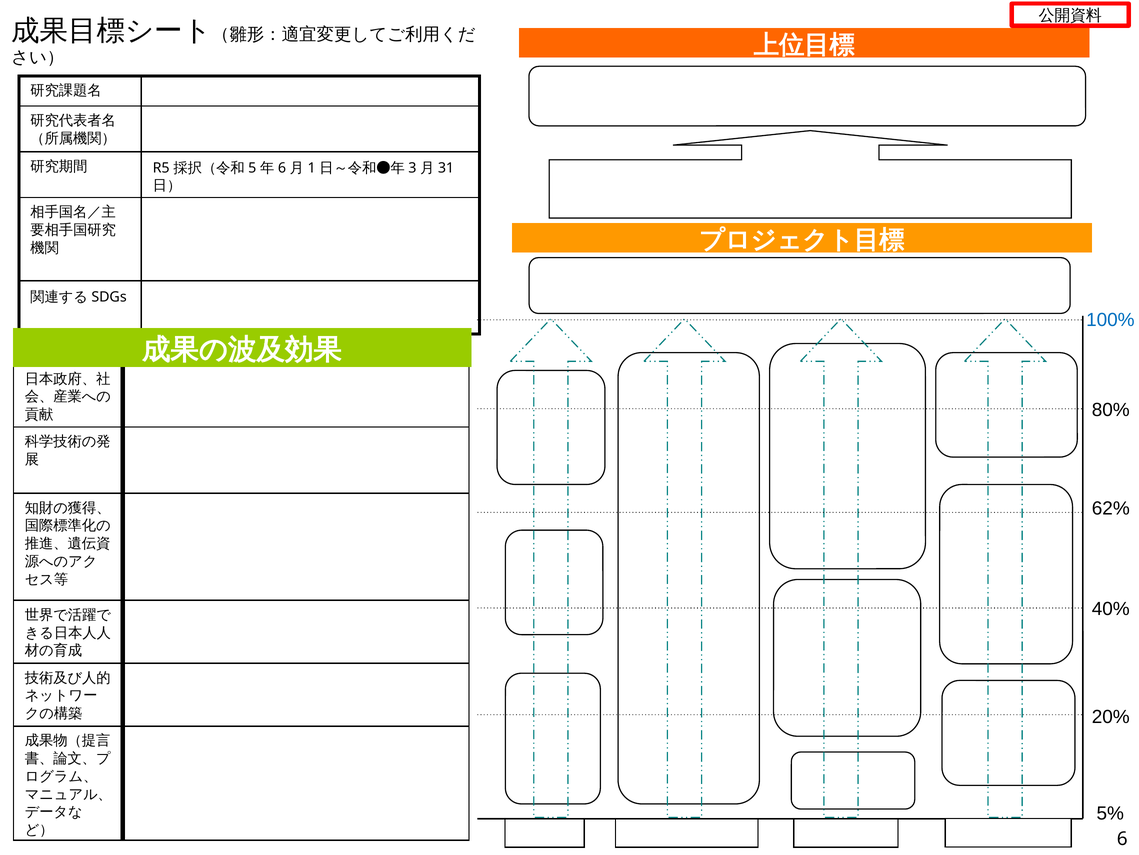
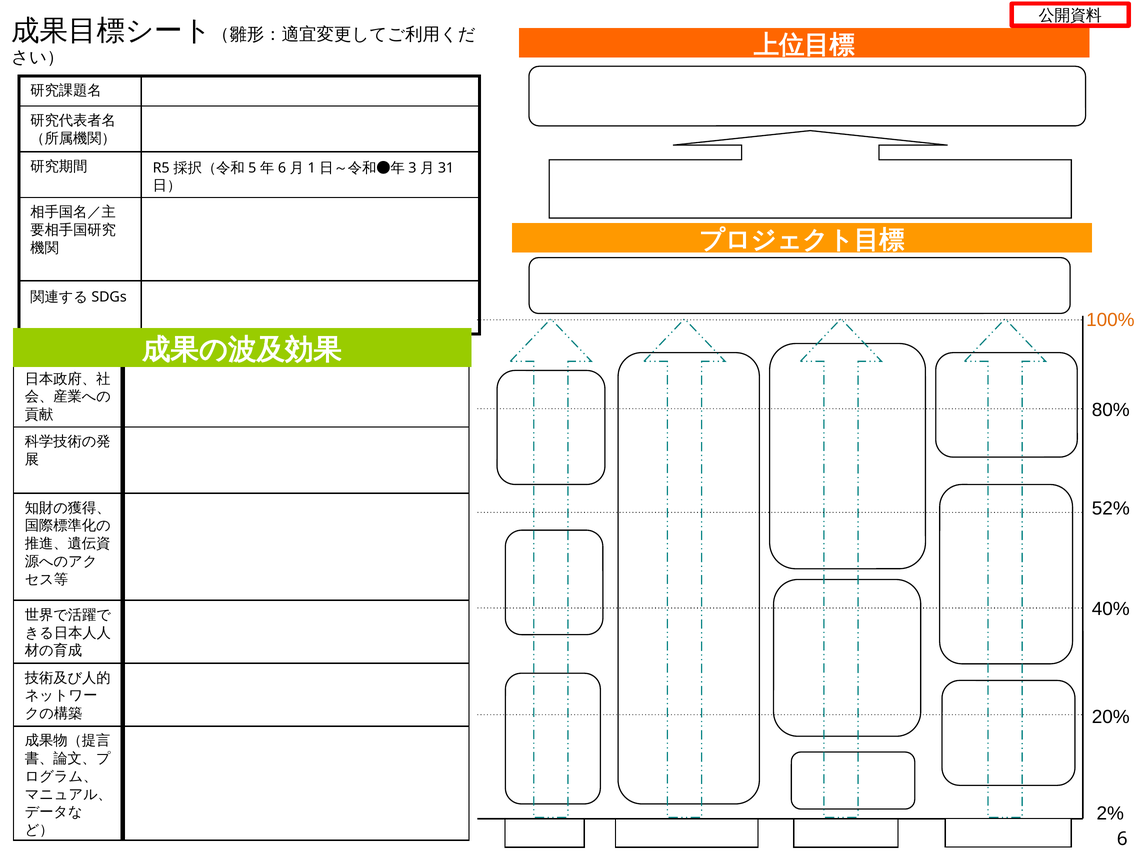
100% colour: blue -> orange (1110, 320)
62%: 62% -> 52% (1111, 508)
5%: 5% -> 2% (1110, 813)
